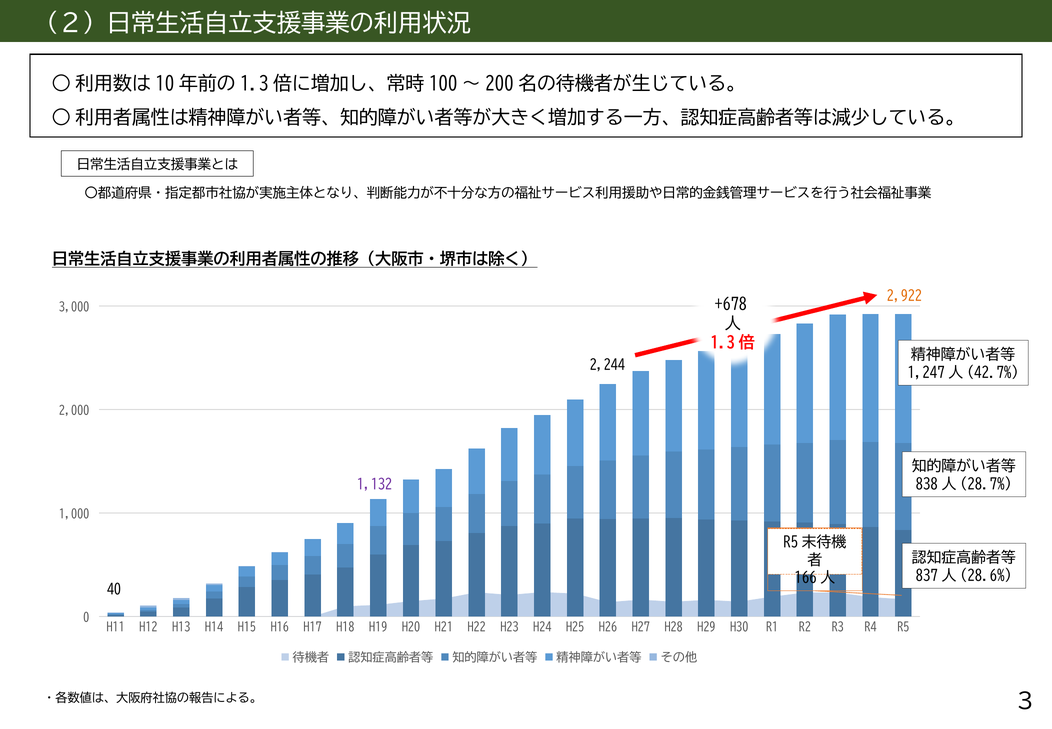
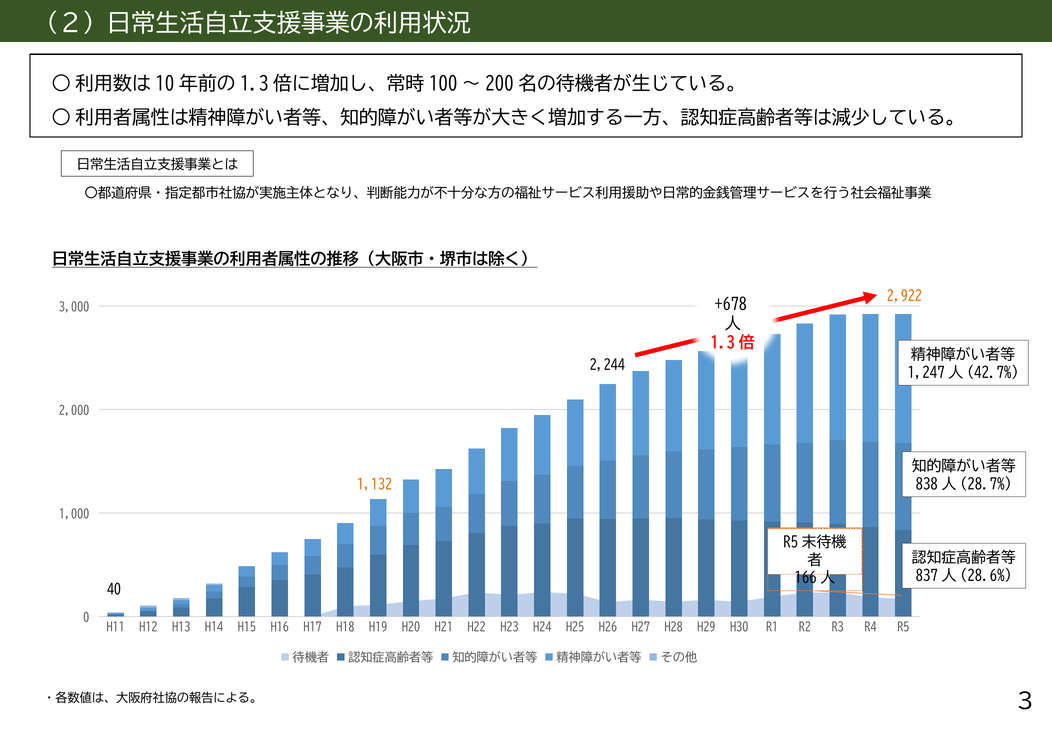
1,132 colour: purple -> orange (375, 484)
